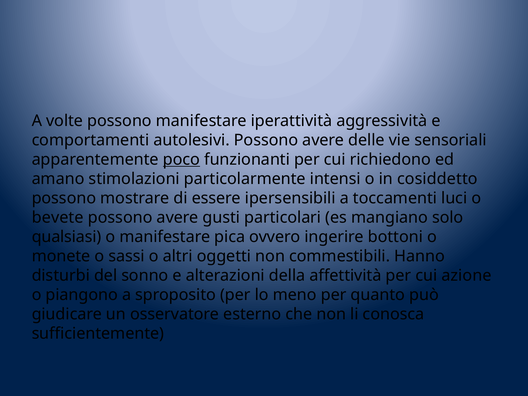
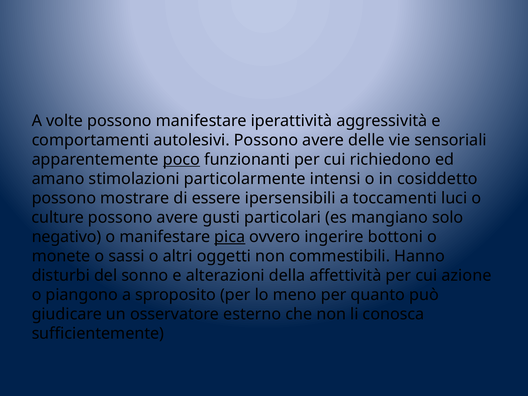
bevete: bevete -> culture (58, 217)
qualsiasi: qualsiasi -> negativo (67, 237)
pica underline: none -> present (230, 237)
